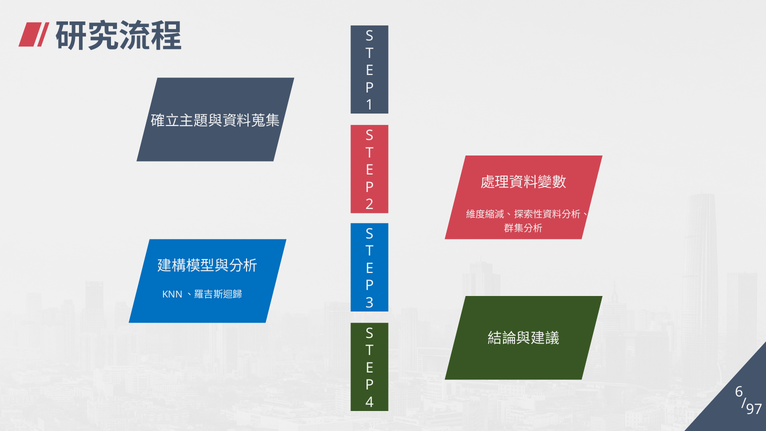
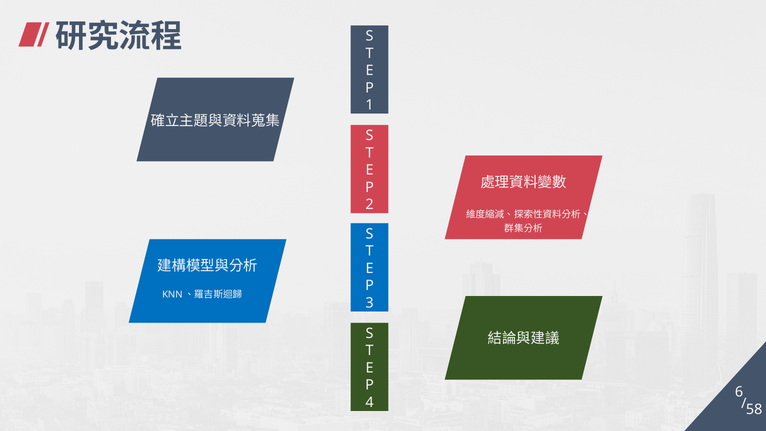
97: 97 -> 58 (754, 409)
